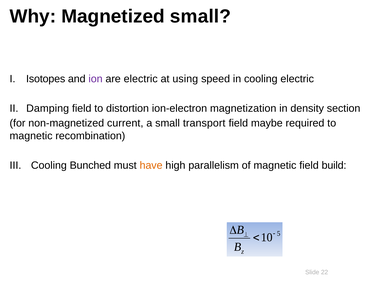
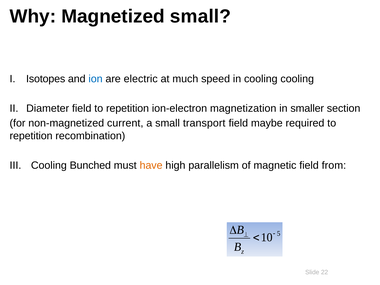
ion colour: purple -> blue (96, 79)
using: using -> much (185, 79)
cooling electric: electric -> cooling (297, 79)
Damping: Damping -> Diameter (48, 108)
field to distortion: distortion -> repetition (128, 108)
density: density -> smaller (307, 108)
magnetic: magnetic -> repetition (31, 136)
build: build -> from (334, 165)
